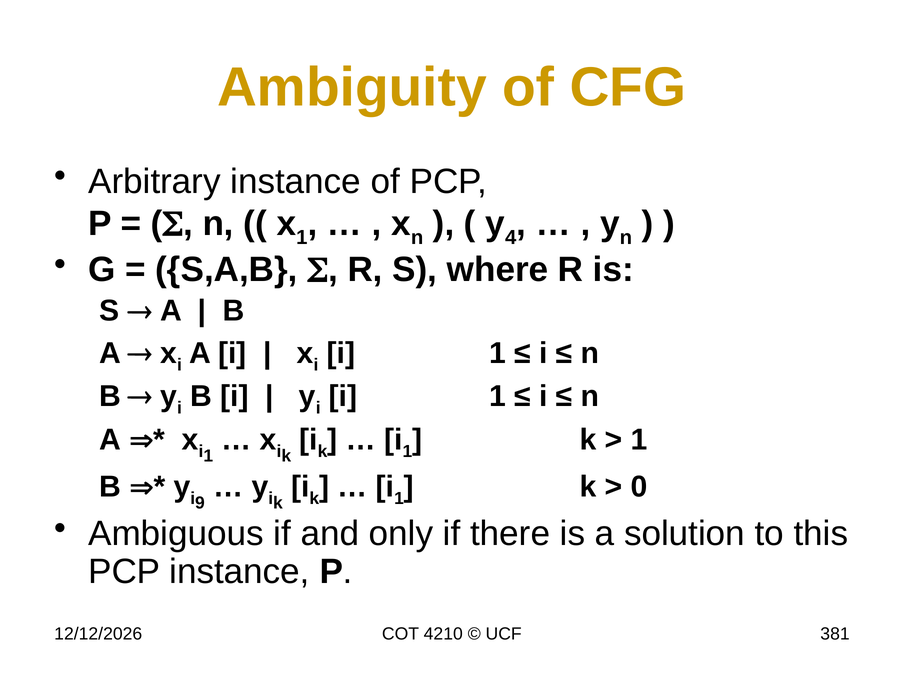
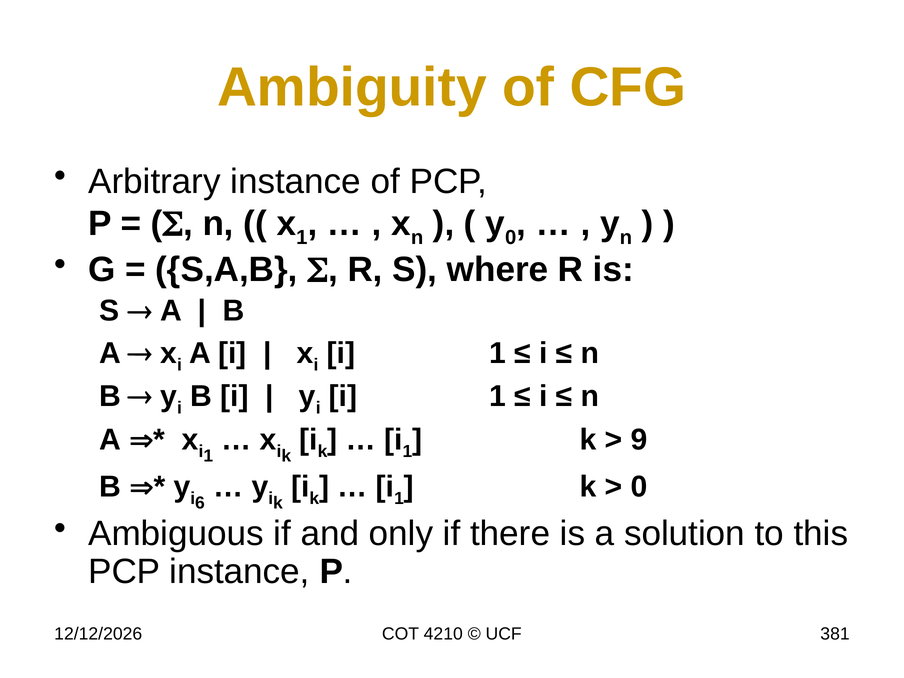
4: 4 -> 0 (511, 237)
1: 1 -> 9 (639, 440)
9: 9 -> 6 (200, 503)
